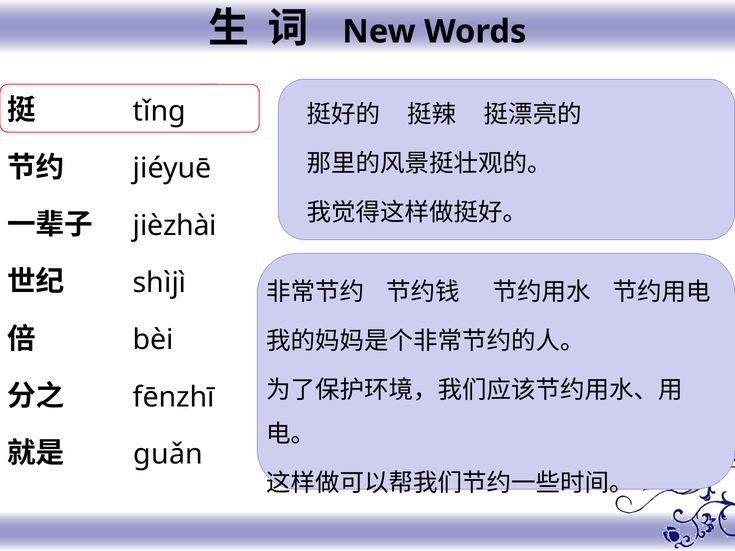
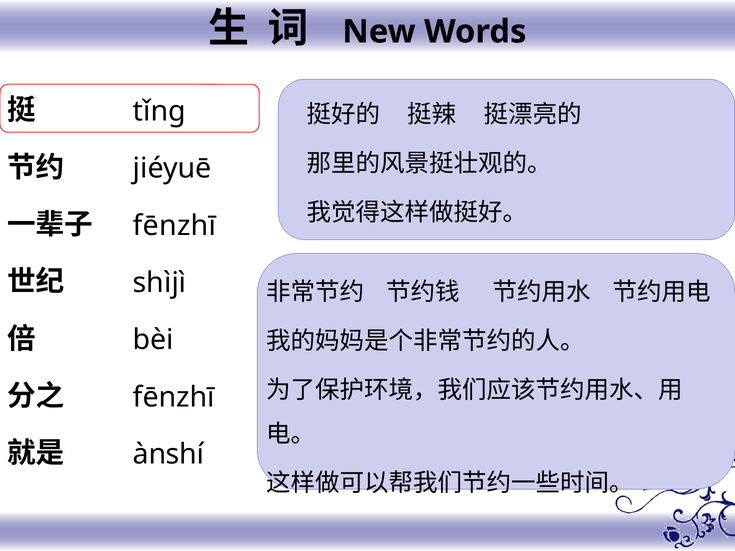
jièzhài: jièzhài -> fēnzhī (175, 226)
guǎn: guǎn -> ànshí (169, 455)
